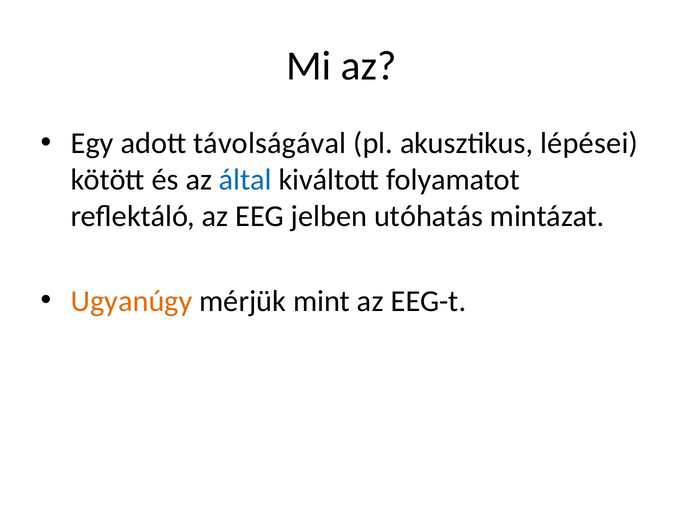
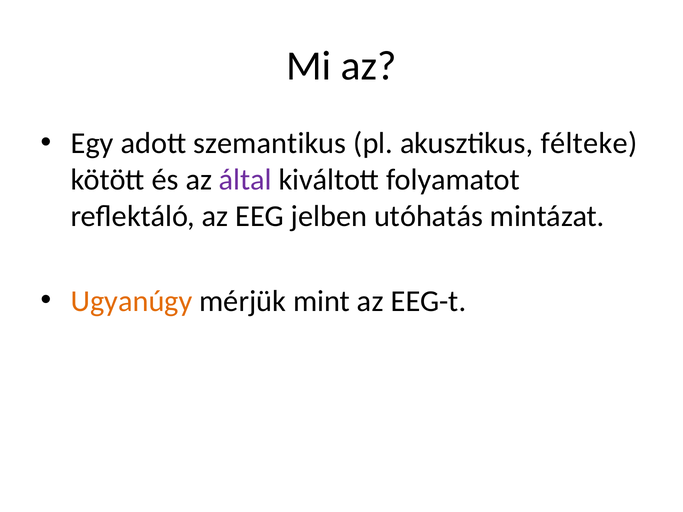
távolságával: távolságával -> szemantikus (270, 143)
lépései: lépései -> félteke (589, 143)
által colour: blue -> purple (245, 180)
